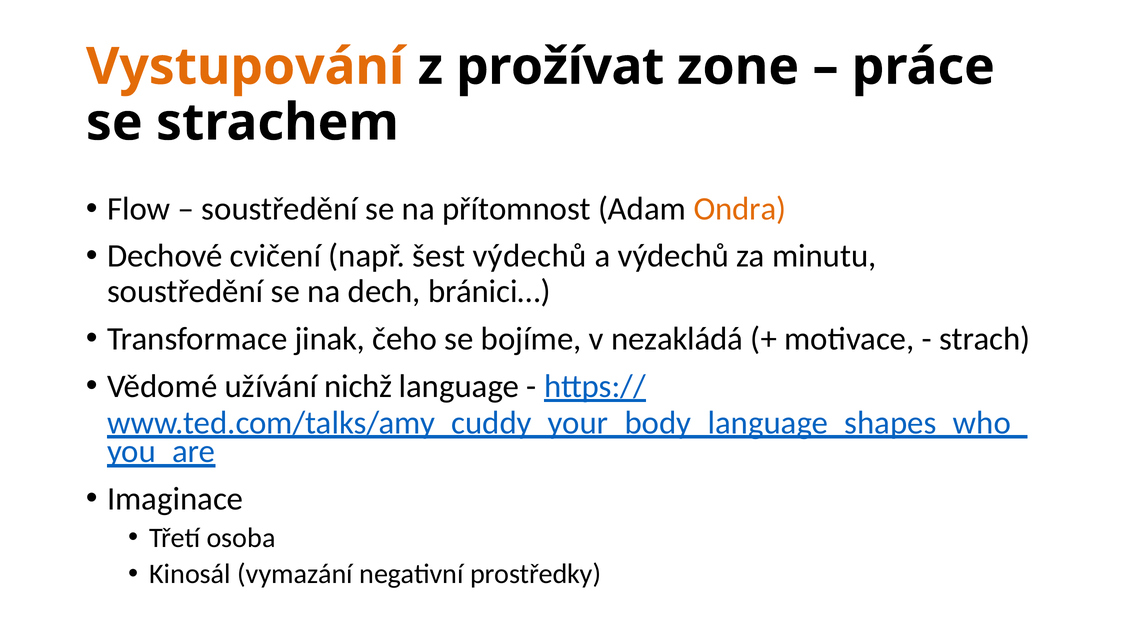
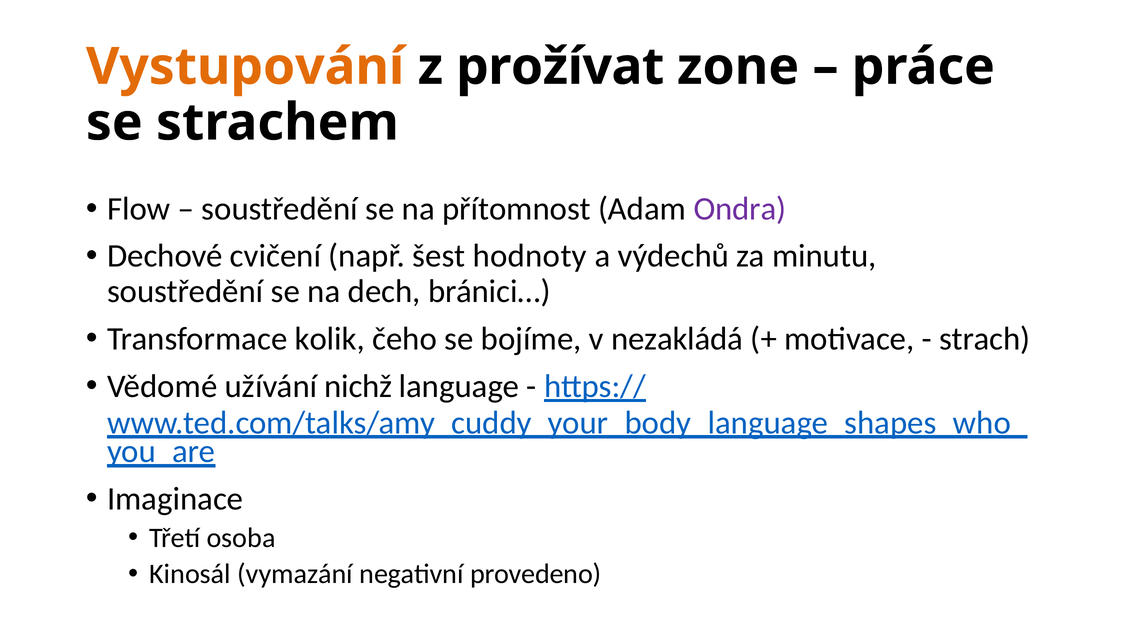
Ondra colour: orange -> purple (740, 209)
šest výdechů: výdechů -> hodnoty (530, 256)
jinak: jinak -> kolik (330, 339)
prostředky: prostředky -> provedeno (536, 574)
